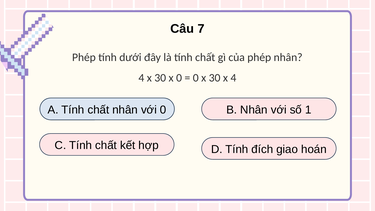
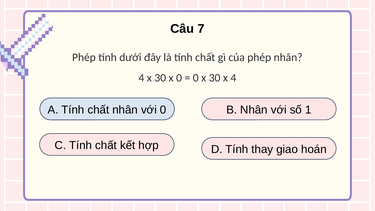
đích: đích -> thay (262, 149)
